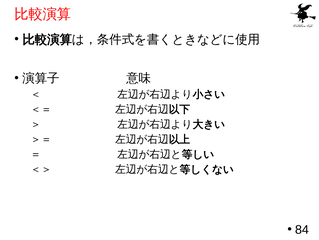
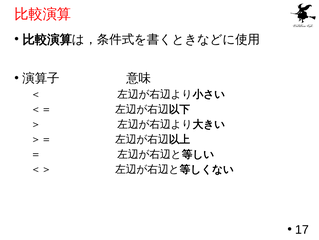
84: 84 -> 17 (302, 229)
